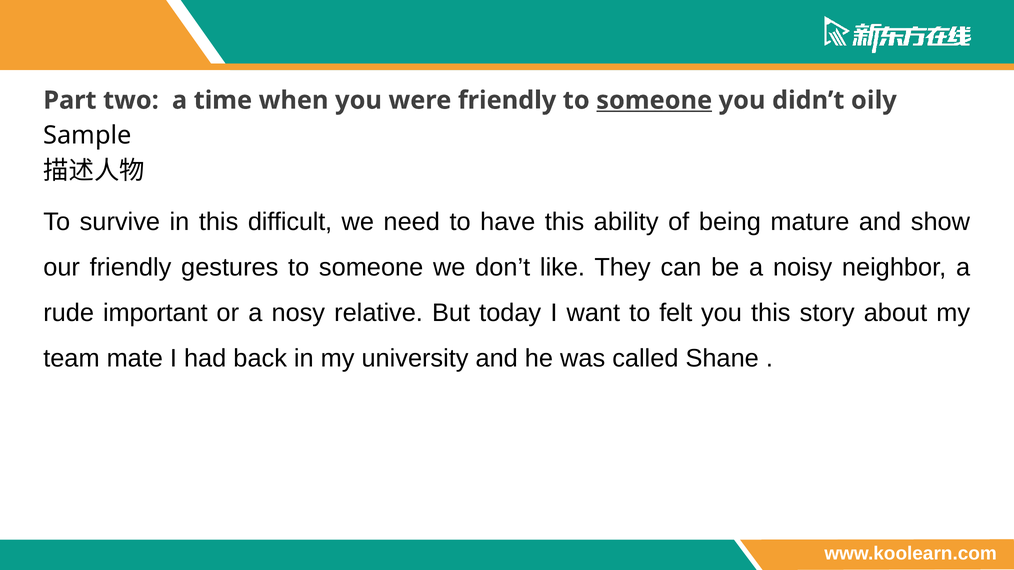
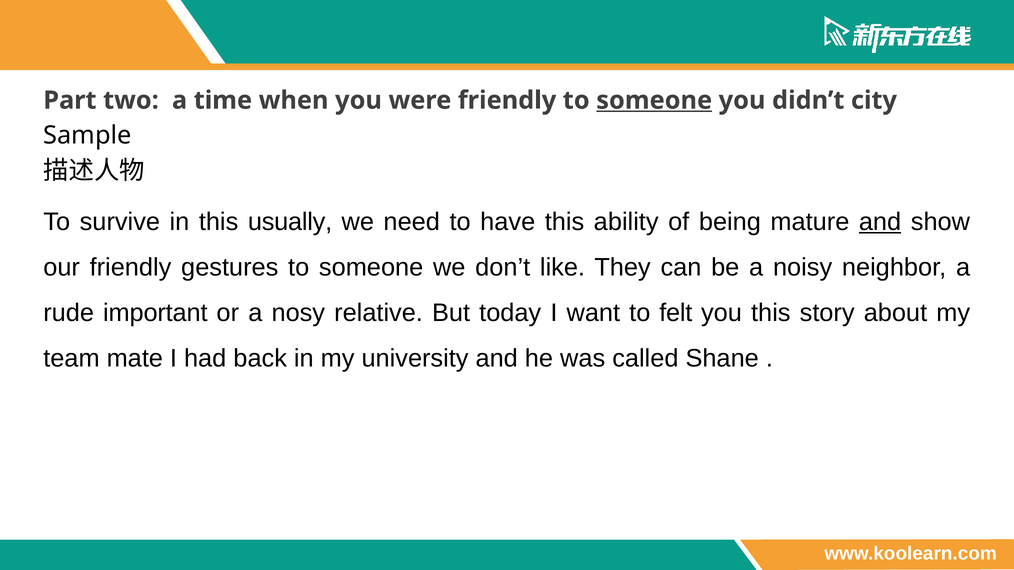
oily: oily -> city (874, 100)
difficult: difficult -> usually (290, 222)
and underline: none -> present (880, 222)
